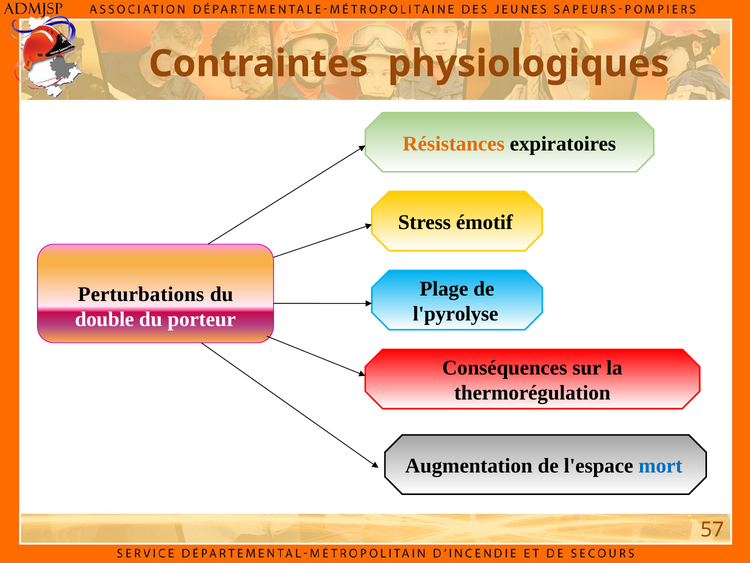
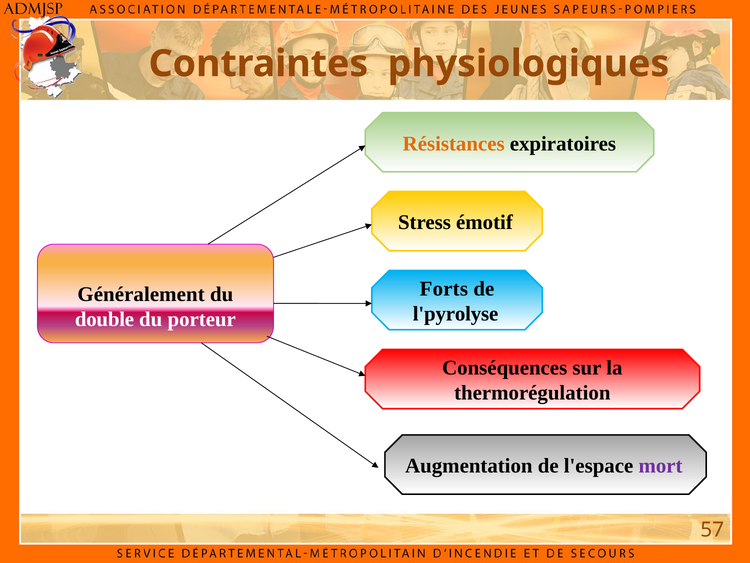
Plage: Plage -> Forts (444, 289)
Perturbations: Perturbations -> Généralement (141, 294)
mort colour: blue -> purple (661, 466)
